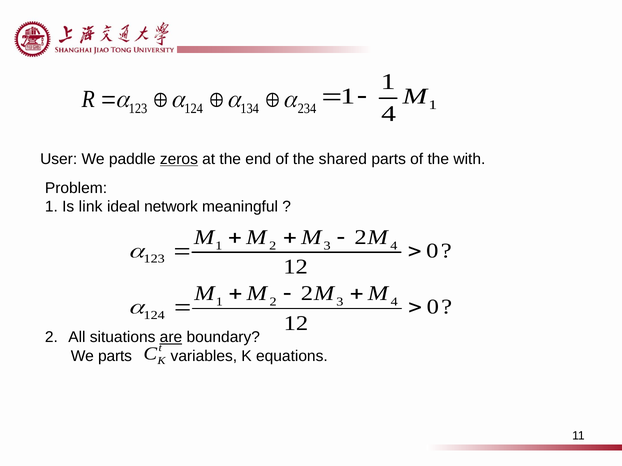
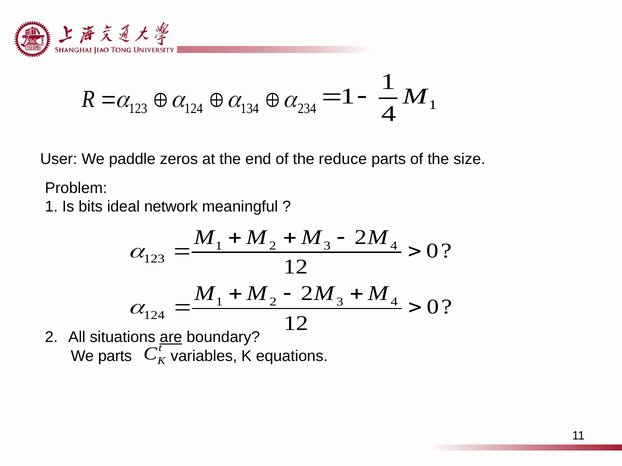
zeros underline: present -> none (179, 159)
shared: shared -> reduce (343, 159)
with: with -> size (469, 159)
link: link -> bits (91, 207)
